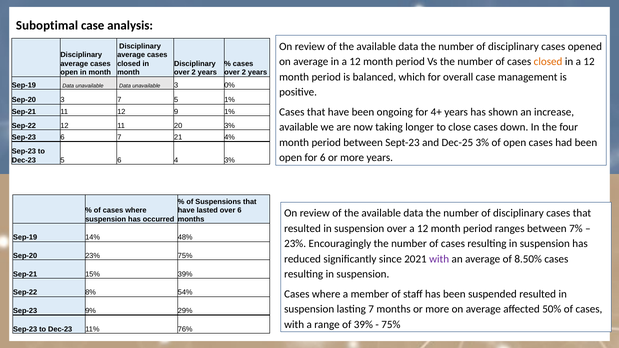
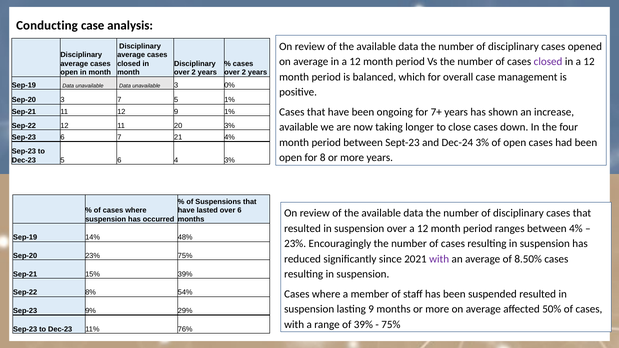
Suboptimal: Suboptimal -> Conducting (47, 25)
closed colour: orange -> purple (548, 62)
4+: 4+ -> 7+ (436, 112)
Dec-25: Dec-25 -> Dec-24 (457, 143)
for 6: 6 -> 8 (323, 158)
between 7%: 7% -> 4% (576, 229)
lasting 7: 7 -> 9 (371, 309)
